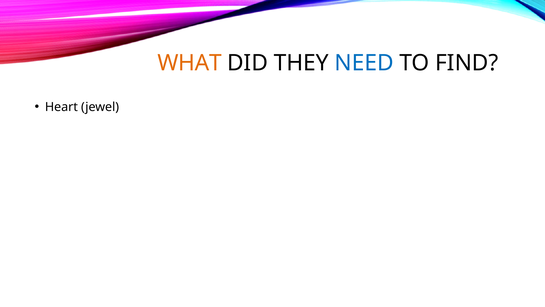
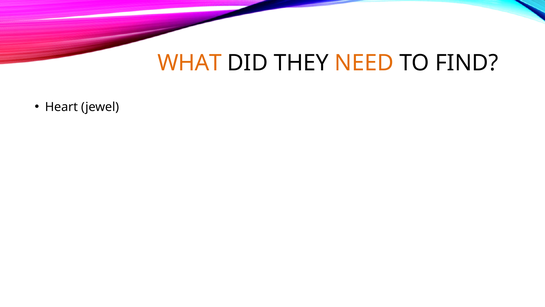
NEED colour: blue -> orange (364, 63)
